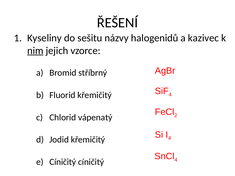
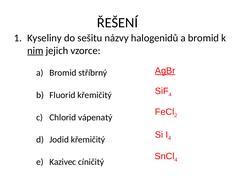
halogenidů a kazivec: kazivec -> bromid (203, 38)
AgBr underline: none -> present (165, 71)
Cíničitý: Cíničitý -> Kazivec (63, 162)
